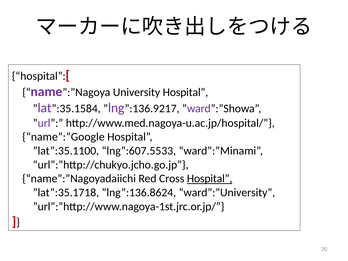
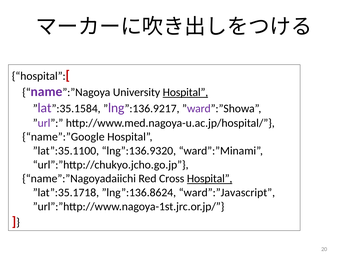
Hospital underline: none -> present (185, 92)
lng”:607.5533: lng”:607.5533 -> lng”:136.9320 (139, 151)
ward”:”University: ward”:”University -> ward”:”Javascript (227, 193)
